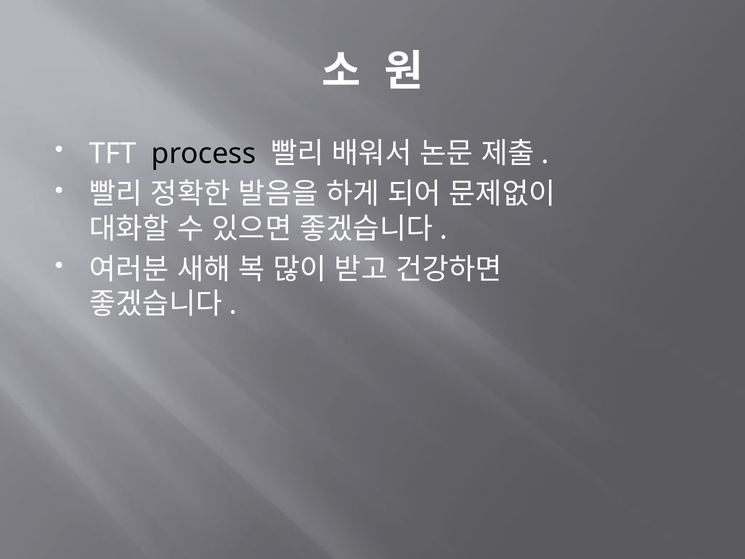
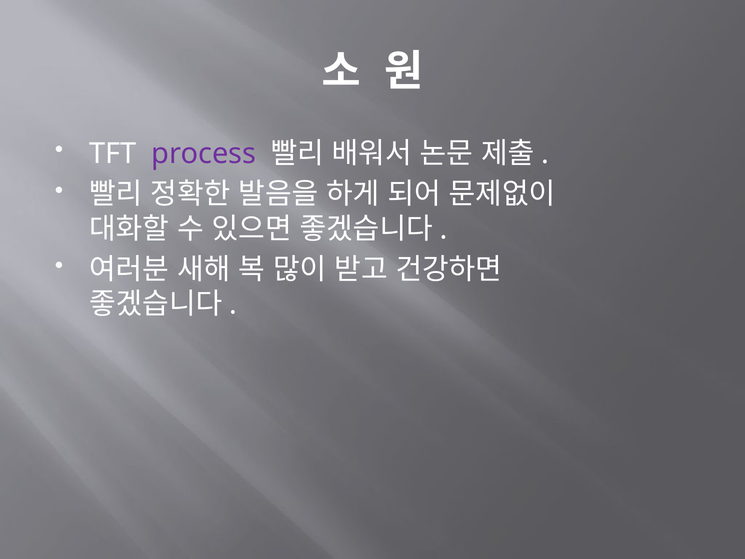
process colour: black -> purple (204, 153)
